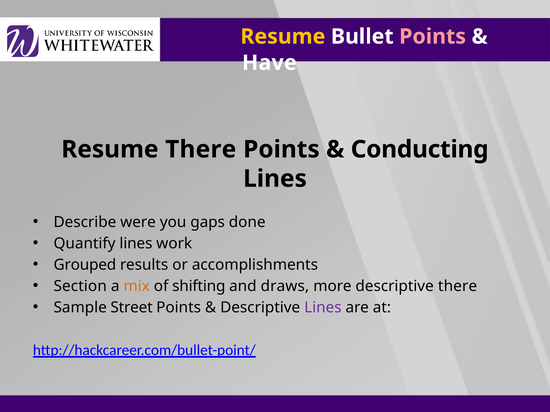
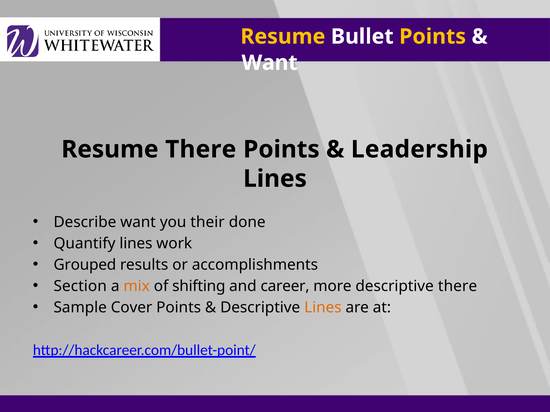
Points colour: pink -> yellow (433, 37)
Have: Have -> Want (270, 63)
Conducting: Conducting -> Leadership (419, 150)
Describe were: were -> want (138, 222)
gaps: gaps -> their (208, 222)
draws: draws -> career (285, 286)
Street: Street -> Cover (132, 308)
Lines colour: purple -> orange (323, 308)
